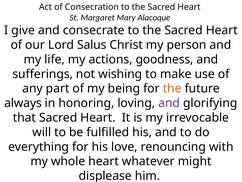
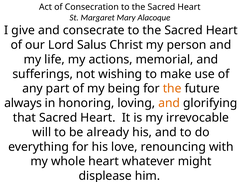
goodness: goodness -> memorial (164, 59)
and colour: purple -> orange (169, 103)
fulfilled: fulfilled -> already (108, 132)
